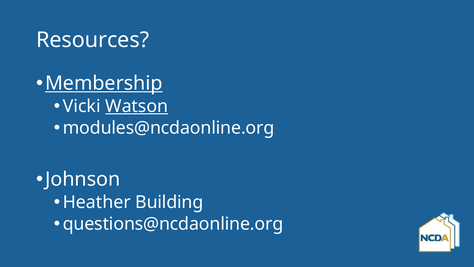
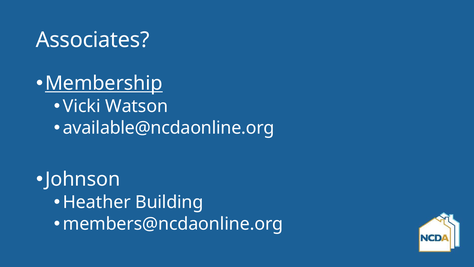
Resources: Resources -> Associates (93, 40)
Watson underline: present -> none (137, 106)
modules@ncdaonline.org: modules@ncdaonline.org -> available@ncdaonline.org (169, 128)
questions@ncdaonline.org: questions@ncdaonline.org -> members@ncdaonline.org (173, 224)
